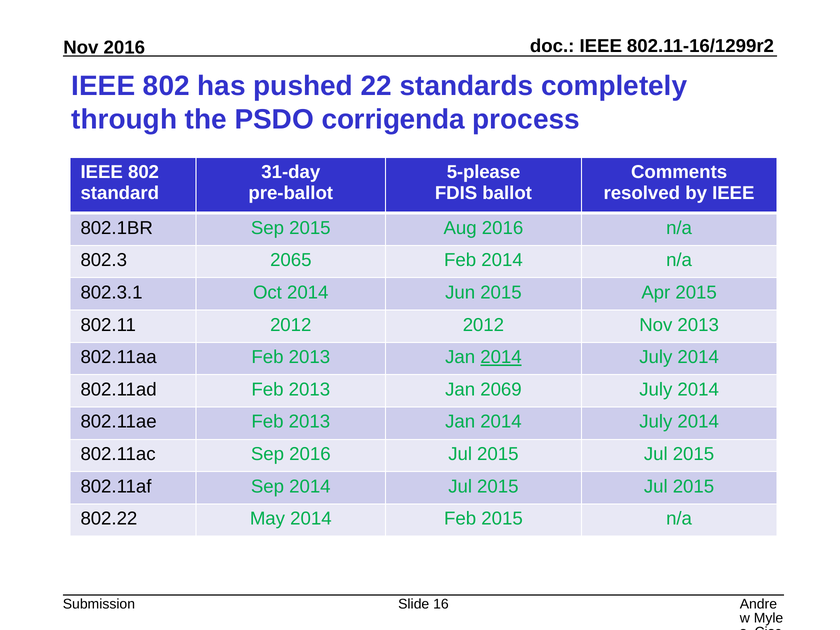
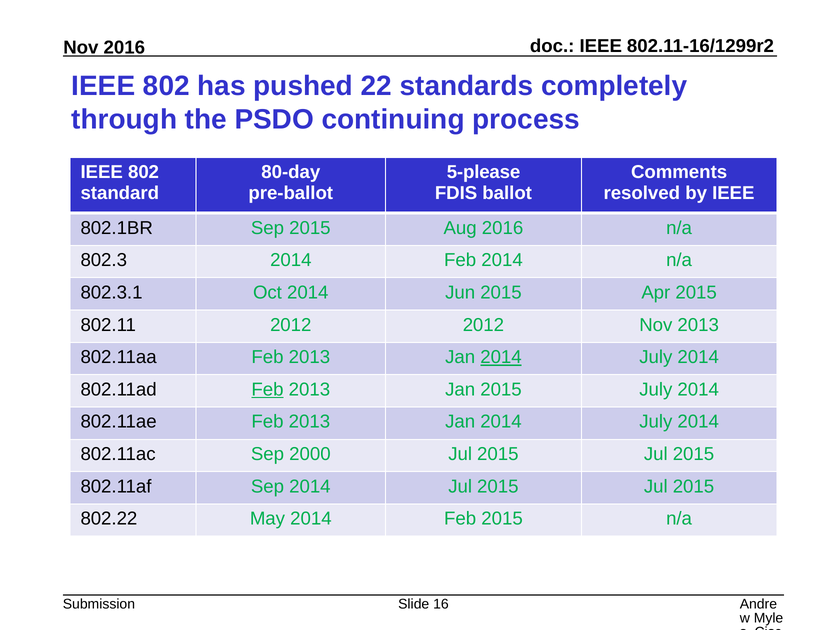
corrigenda: corrigenda -> continuing (393, 120)
31-day: 31-day -> 80-day (291, 172)
802.3 2065: 2065 -> 2014 (291, 260)
Feb underline: none -> present (268, 390)
Jan 2069: 2069 -> 2015 (501, 390)
Sep 2016: 2016 -> 2000 (310, 454)
